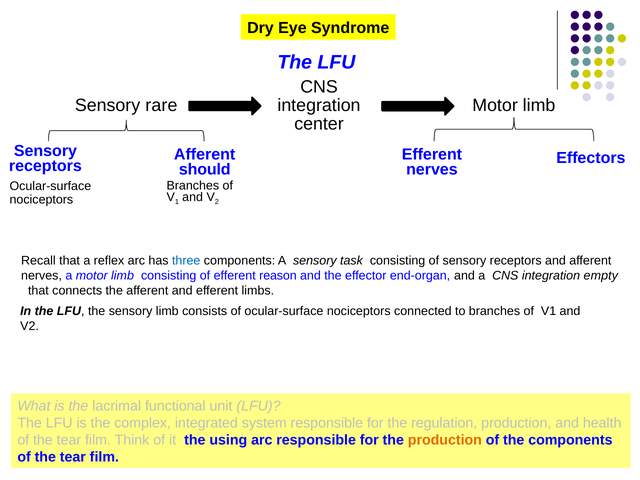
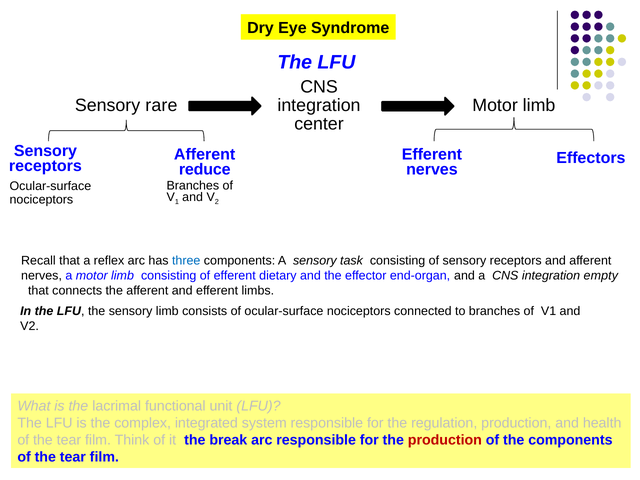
should: should -> reduce (205, 170)
reason: reason -> dietary (278, 275)
using: using -> break (228, 440)
production colour: orange -> red (445, 440)
